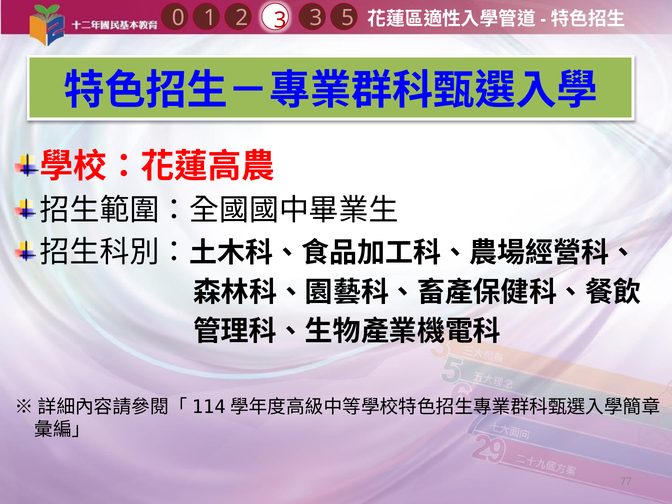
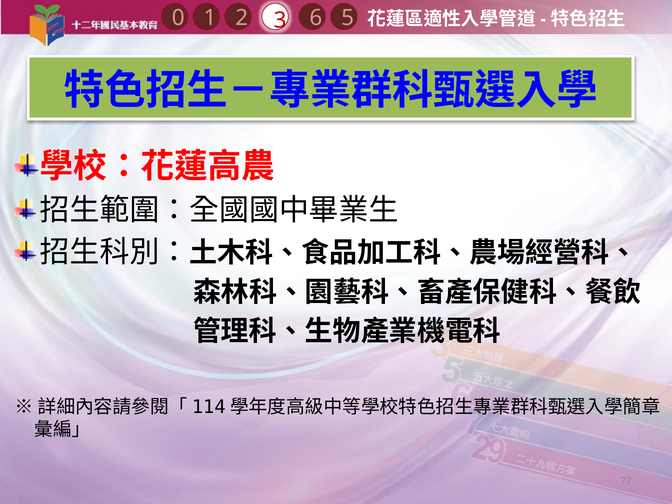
1 3: 3 -> 6 (316, 18)
